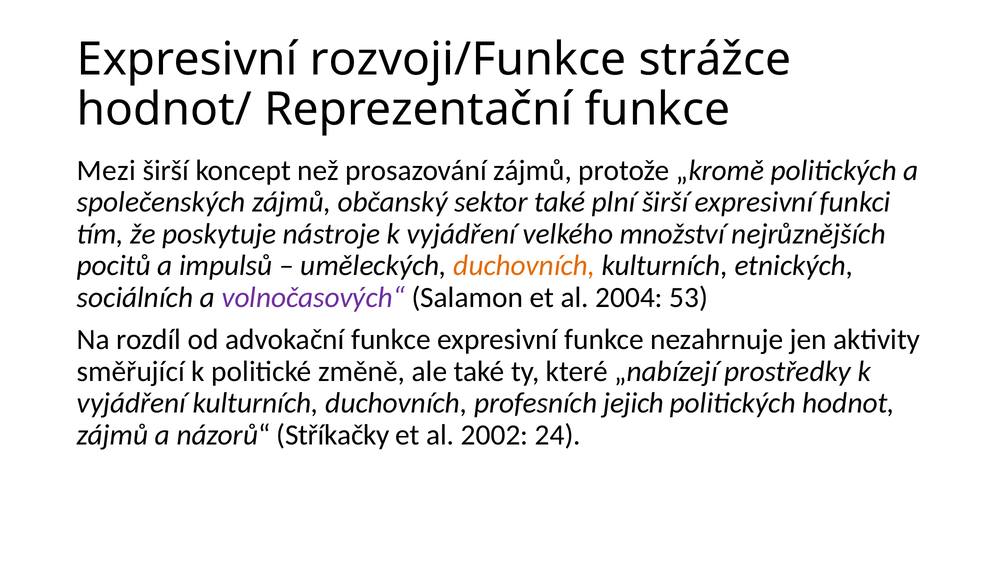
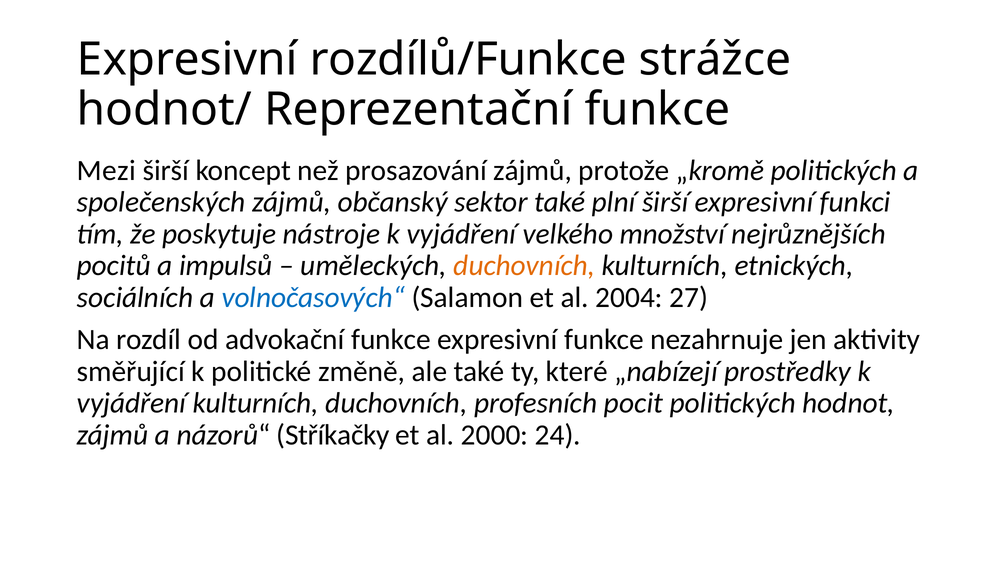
rozvoji/Funkce: rozvoji/Funkce -> rozdílů/Funkce (468, 60)
volnočasových“ colour: purple -> blue (313, 297)
53: 53 -> 27 (689, 297)
jejich: jejich -> pocit (634, 403)
2002: 2002 -> 2000 (495, 435)
